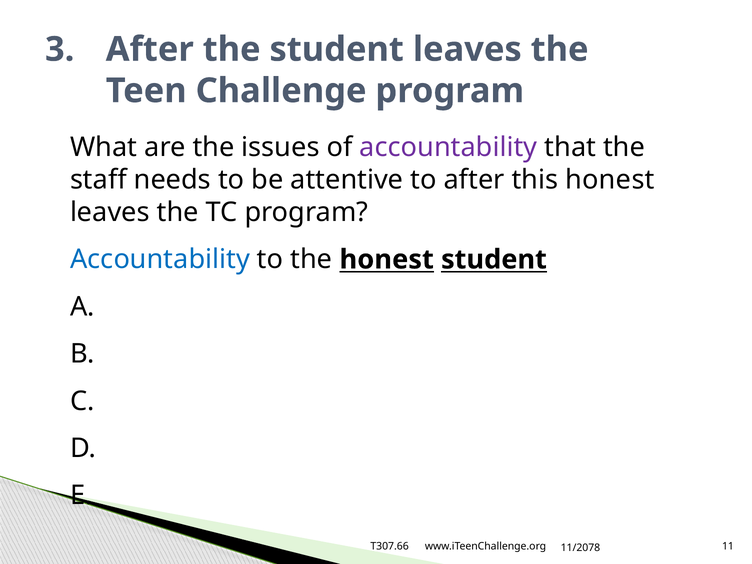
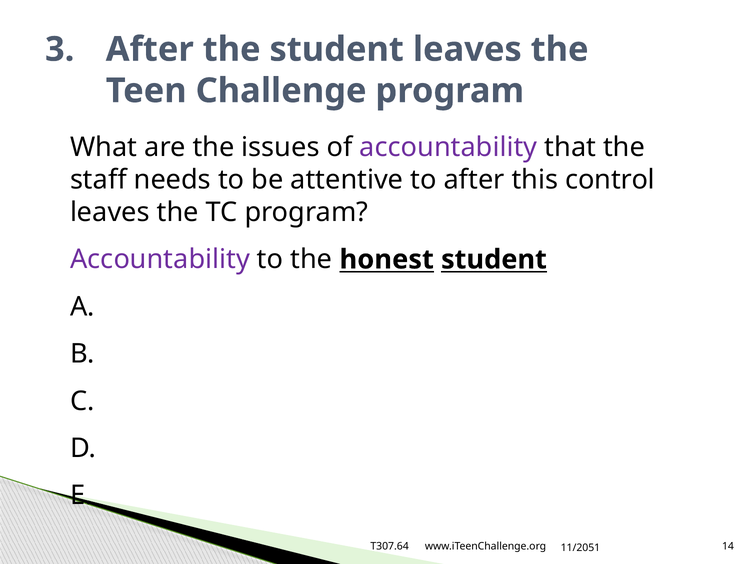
this honest: honest -> control (610, 180)
Accountability colour: blue -> purple (160, 260)
T307.66: T307.66 -> T307.64 (390, 546)
11: 11 -> 14 (728, 546)
11/2078: 11/2078 -> 11/2051 (580, 548)
